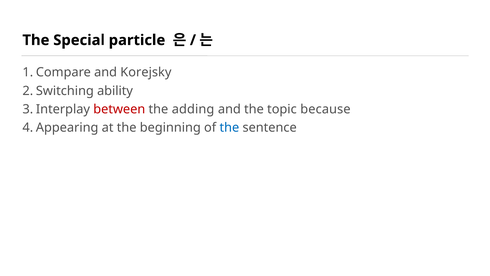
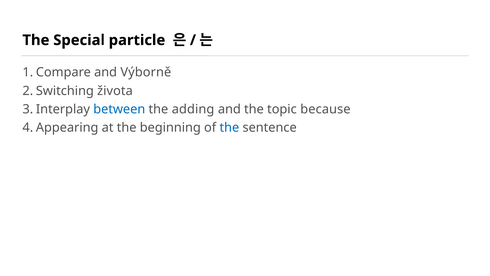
Korejsky: Korejsky -> Výborně (146, 72)
ability: ability -> života (115, 91)
between colour: red -> blue (119, 109)
